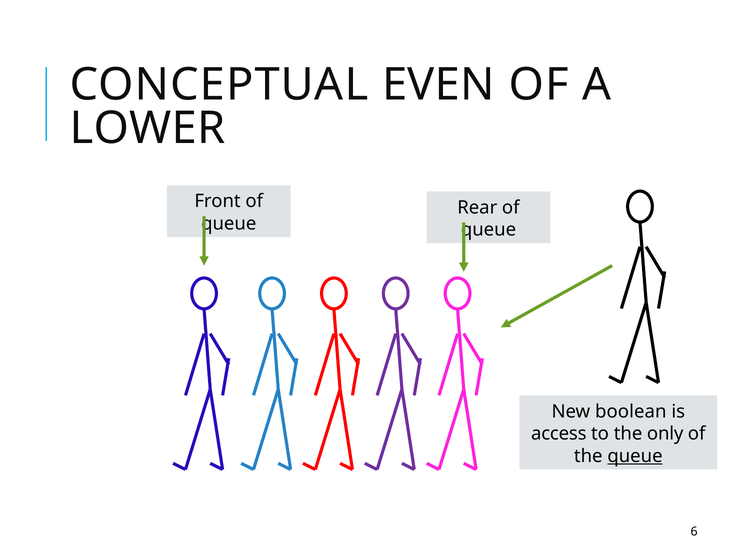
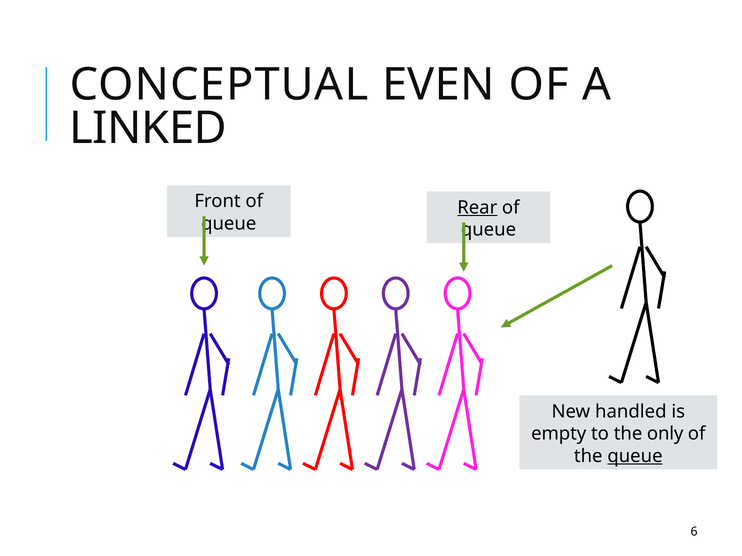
LOWER: LOWER -> LINKED (148, 128)
Rear underline: none -> present (477, 208)
boolean: boolean -> handled (631, 412)
access: access -> empty (559, 434)
